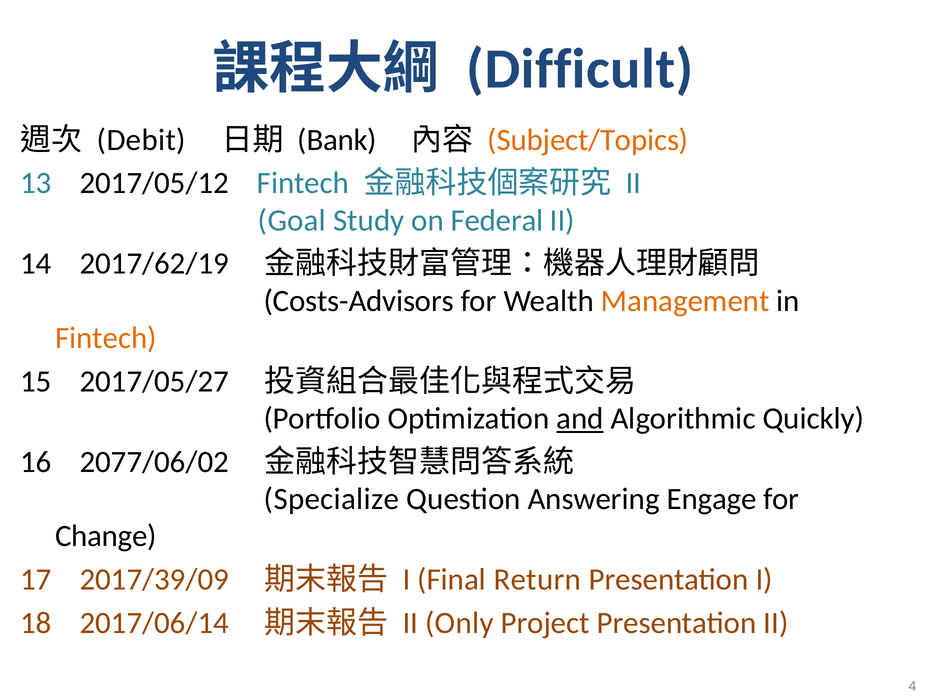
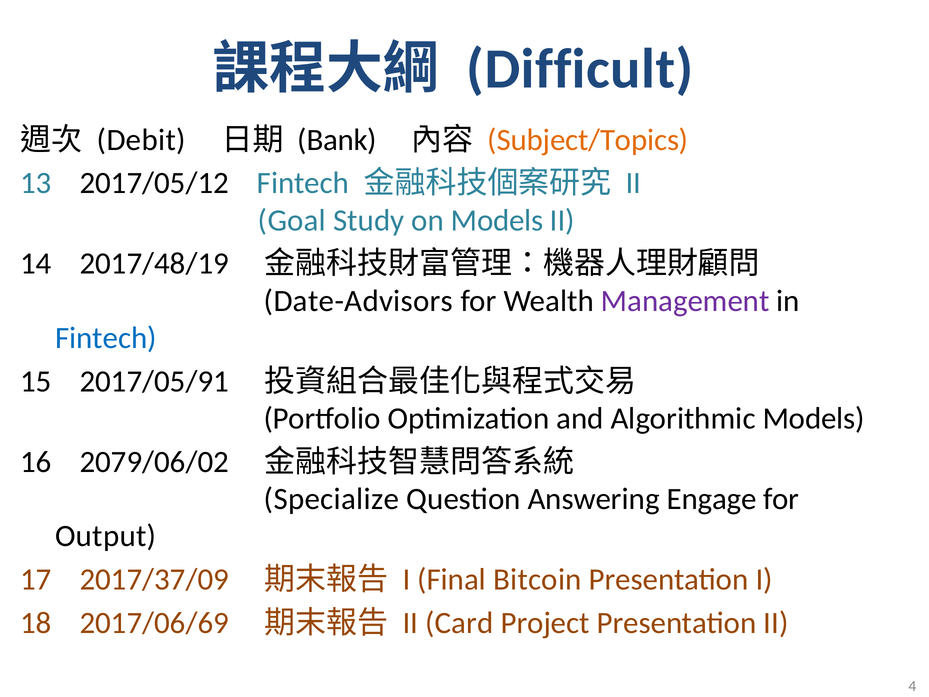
on Federal: Federal -> Models (497, 220)
2017/62/19: 2017/62/19 -> 2017/48/19 (154, 264)
Costs-Advisors: Costs-Advisors -> Date-Advisors (358, 301)
Management colour: orange -> purple (685, 301)
Fintech colour: orange -> blue (106, 338)
2017/05/27: 2017/05/27 -> 2017/05/91 (154, 381)
and underline: present -> none (580, 418)
Algorithmic Quickly: Quickly -> Models (814, 418)
2077/06/02: 2077/06/02 -> 2079/06/02 (154, 462)
Change: Change -> Output (106, 536)
2017/39/09: 2017/39/09 -> 2017/37/09 (154, 579)
Return: Return -> Bitcoin (537, 579)
2017/06/14: 2017/06/14 -> 2017/06/69 (154, 623)
Only: Only -> Card (459, 623)
